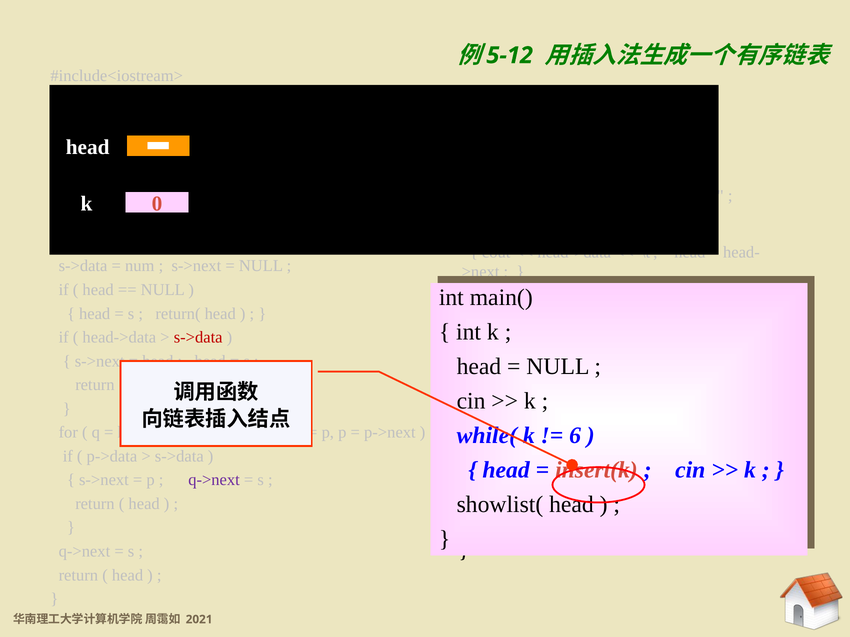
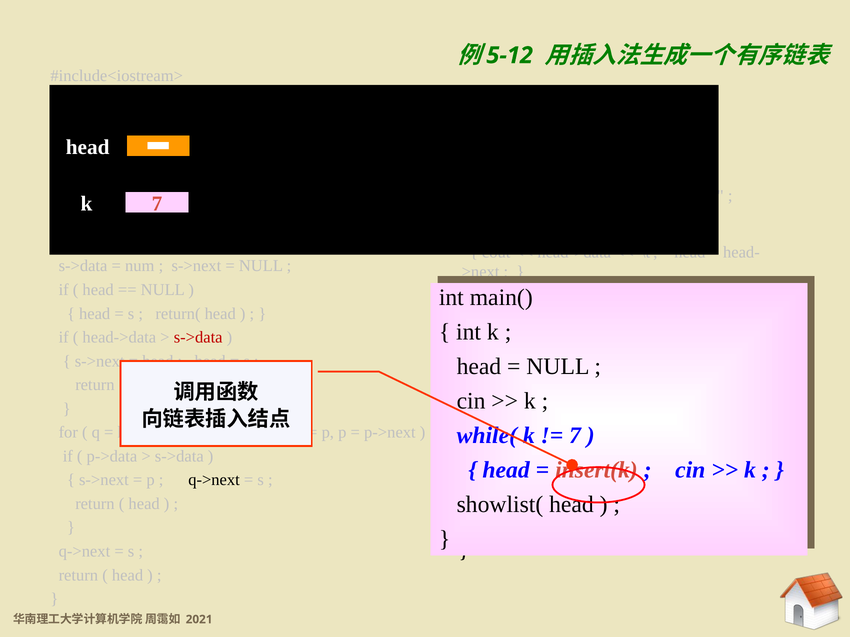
k 0: 0 -> 7 (157, 204)
6: 6 -> 7 (575, 436)
q->next colour: purple -> black (214, 480)
